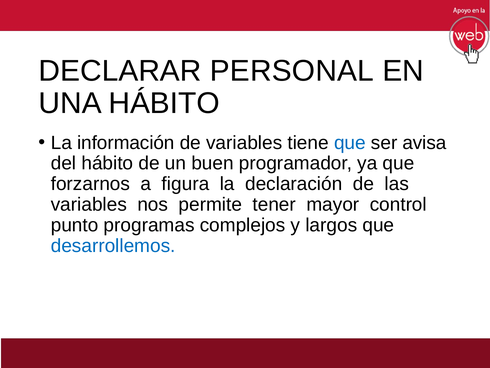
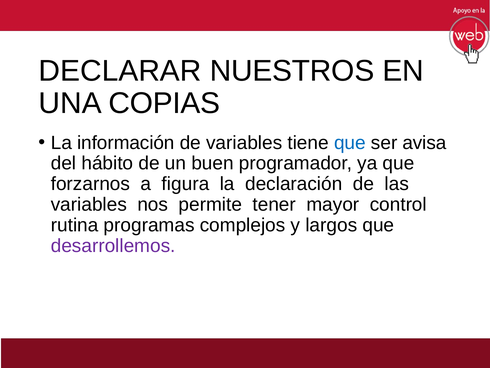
PERSONAL: PERSONAL -> NUESTROS (292, 71)
UNA HÁBITO: HÁBITO -> COPIAS (164, 103)
punto: punto -> rutina (75, 225)
desarrollemos colour: blue -> purple (113, 245)
